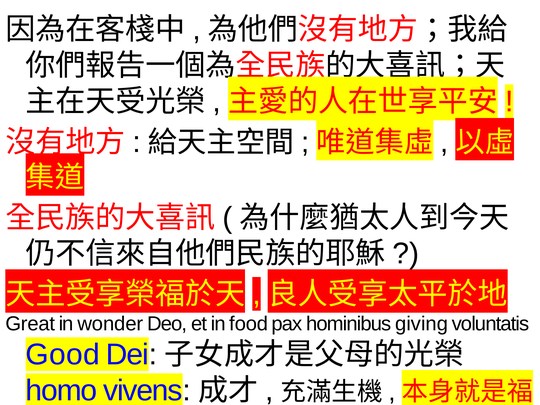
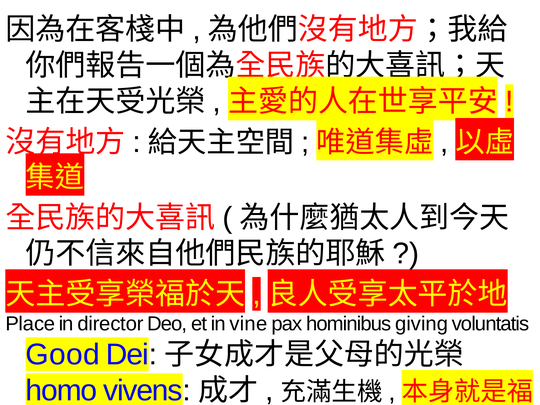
Great: Great -> Place (30, 324)
wonder: wonder -> director (110, 324)
food: food -> vine (249, 324)
